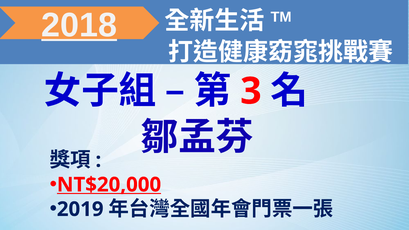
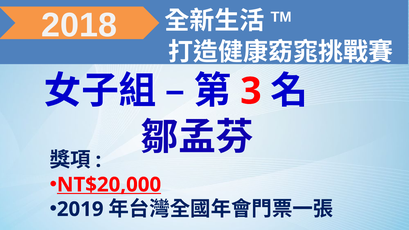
2018 underline: present -> none (79, 25)
